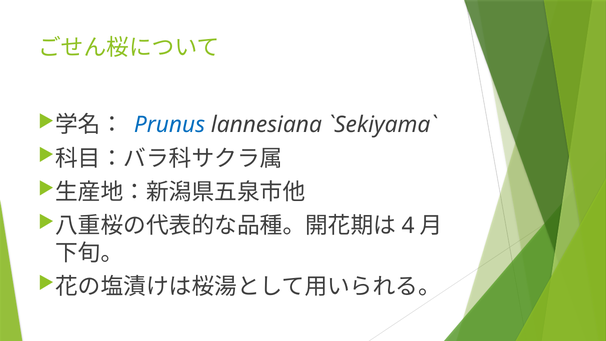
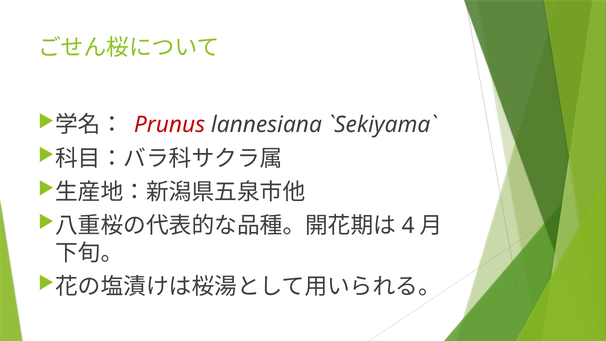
Prunus colour: blue -> red (170, 125)
